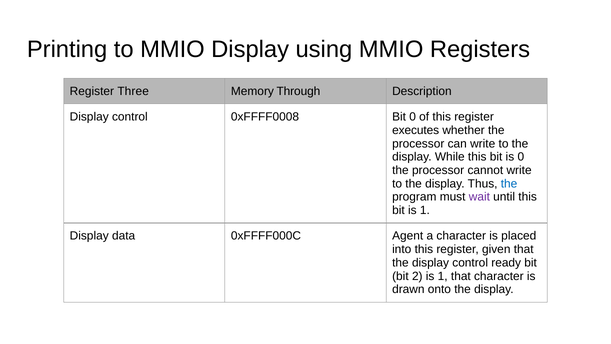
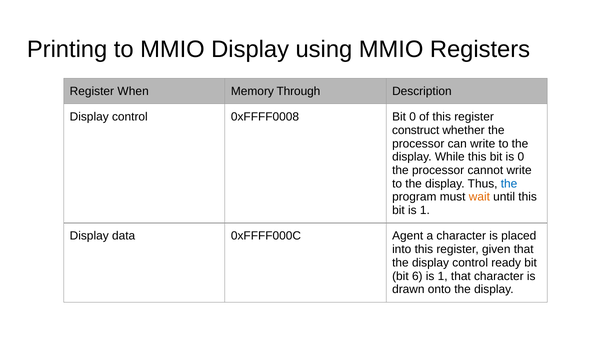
Three: Three -> When (133, 91)
executes: executes -> construct (416, 130)
wait colour: purple -> orange (479, 197)
2: 2 -> 6 (417, 276)
